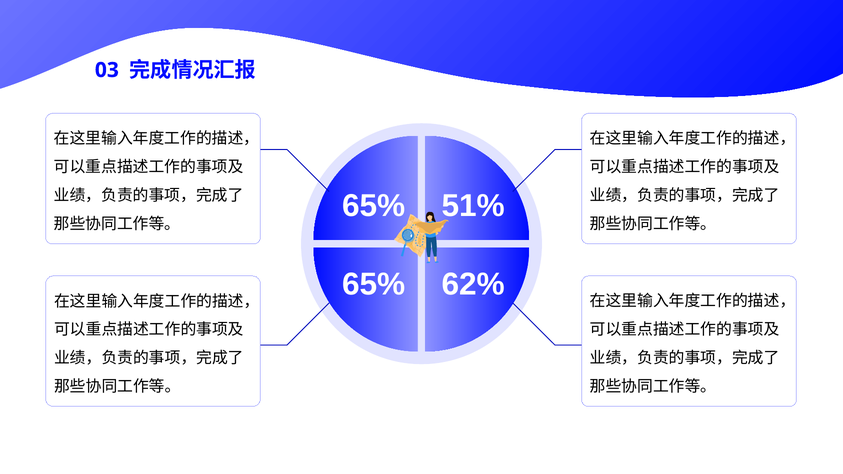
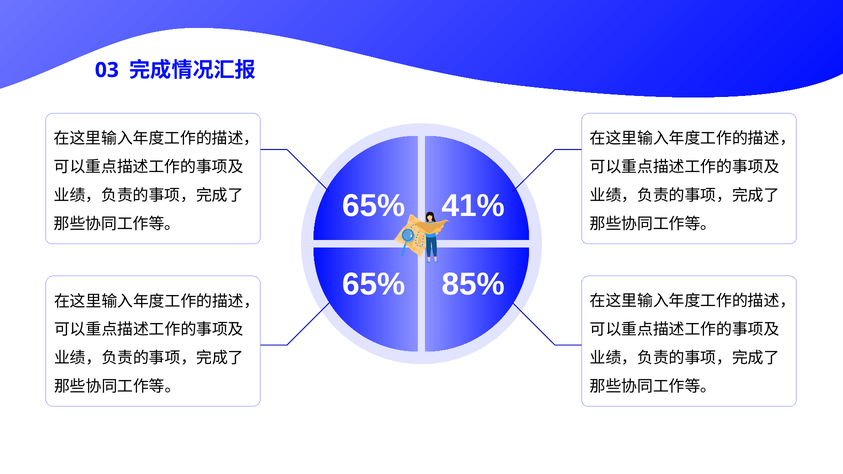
51%: 51% -> 41% (473, 206)
62%: 62% -> 85% (473, 284)
